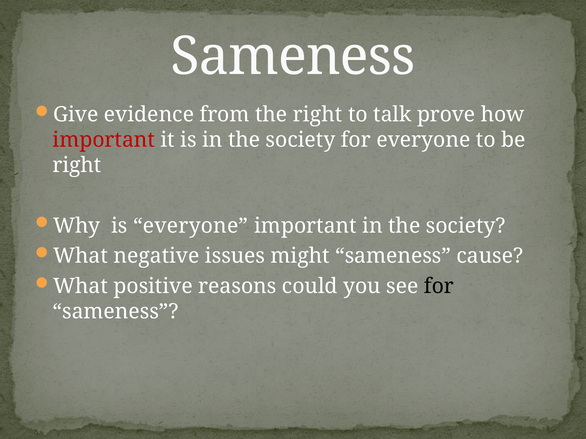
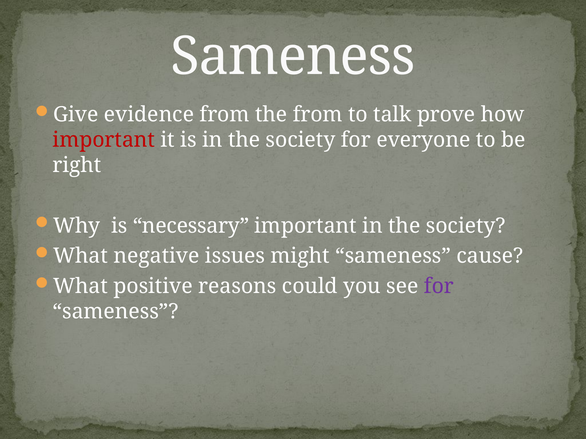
the right: right -> from (318, 115)
is everyone: everyone -> necessary (191, 226)
for colour: black -> purple (439, 287)
